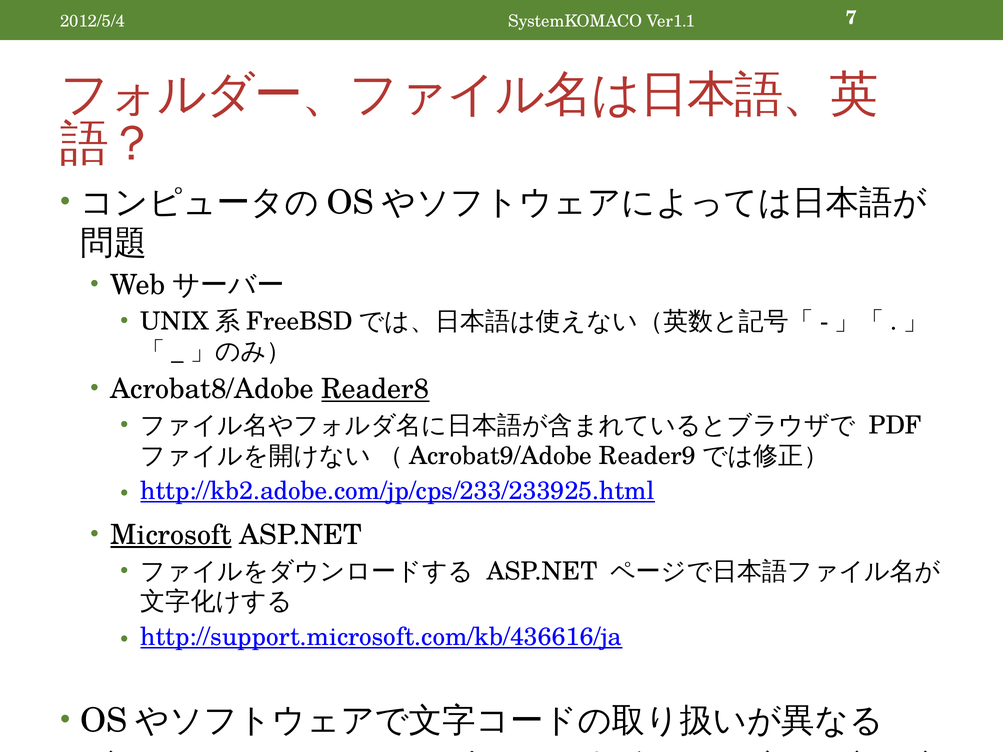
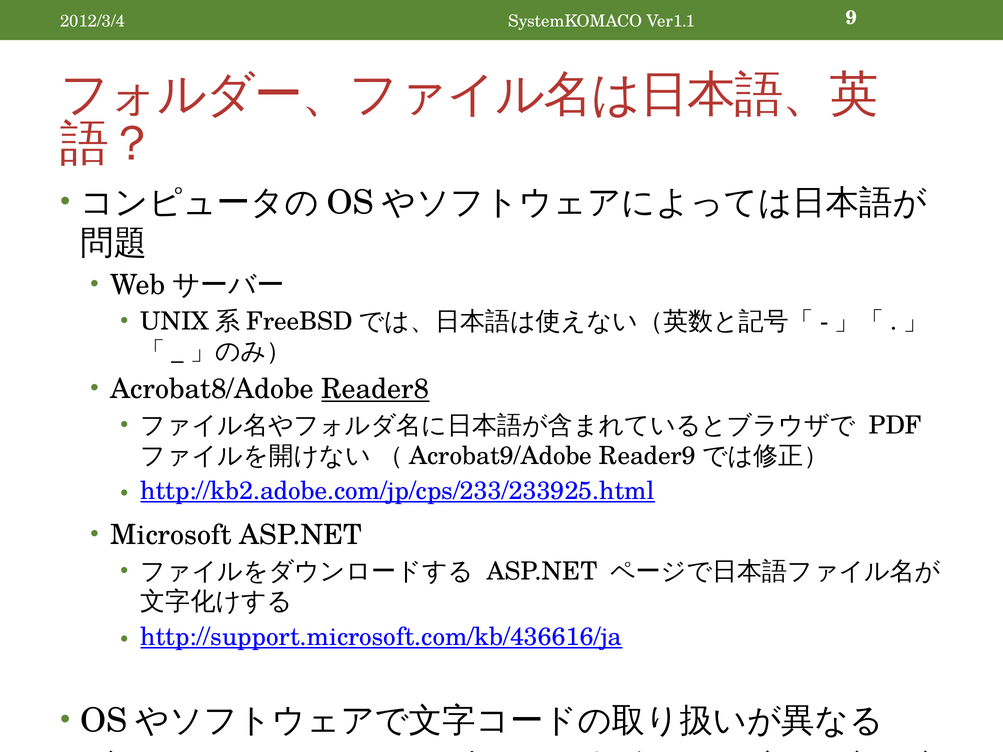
2012/5/4: 2012/5/4 -> 2012/3/4 (93, 21)
7: 7 -> 9 (851, 18)
Microsoft underline: present -> none (171, 535)
